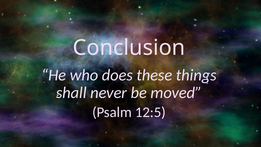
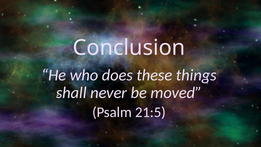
12:5: 12:5 -> 21:5 (150, 112)
